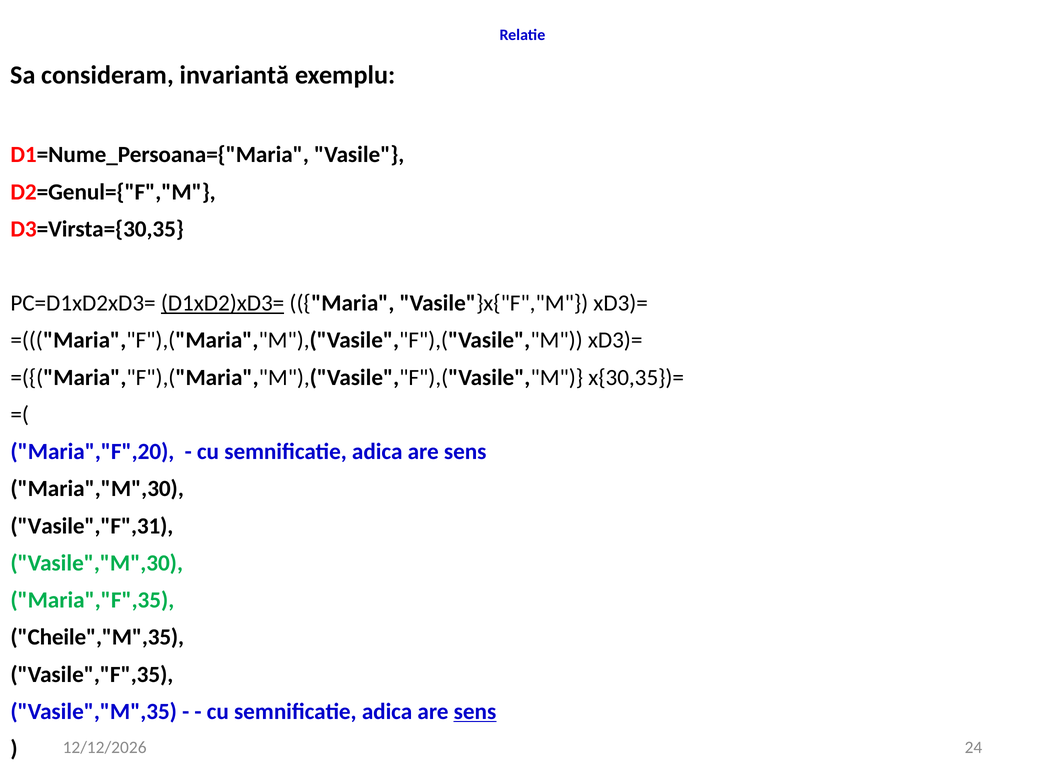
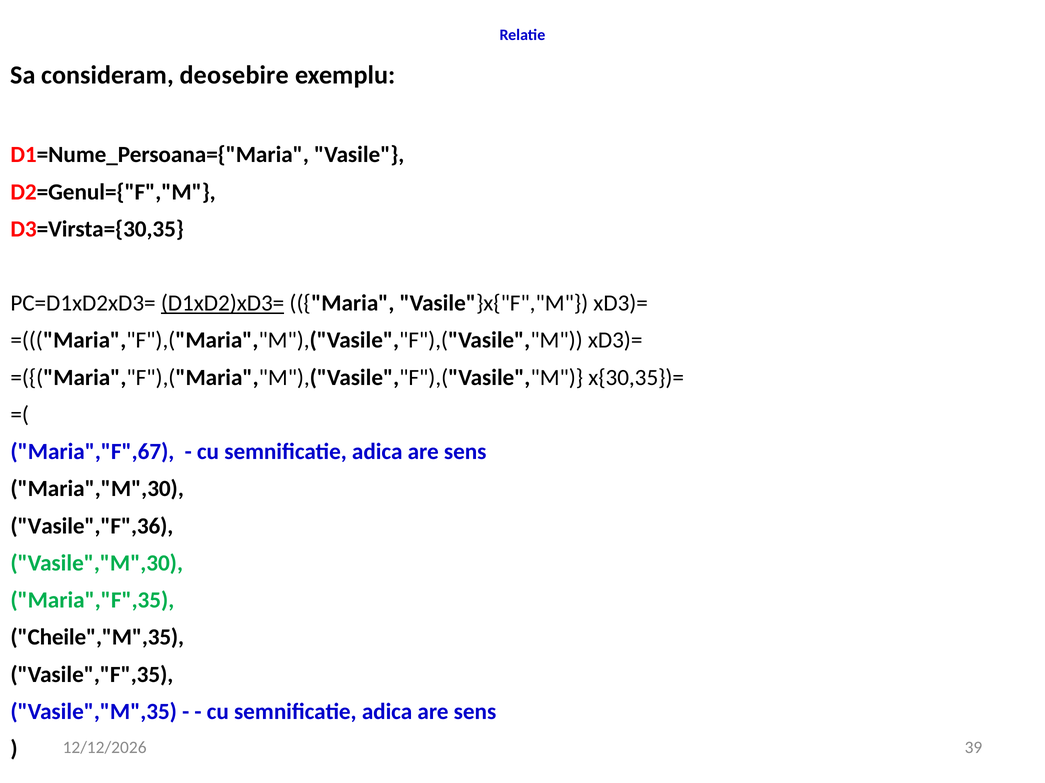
invariantă: invariantă -> deosebire (234, 75)
Maria","F",20: Maria","F",20 -> Maria","F",67 (92, 452)
Vasile","F",31: Vasile","F",31 -> Vasile","F",36 (92, 526)
sens underline: present -> none (475, 712)
24: 24 -> 39 (973, 748)
